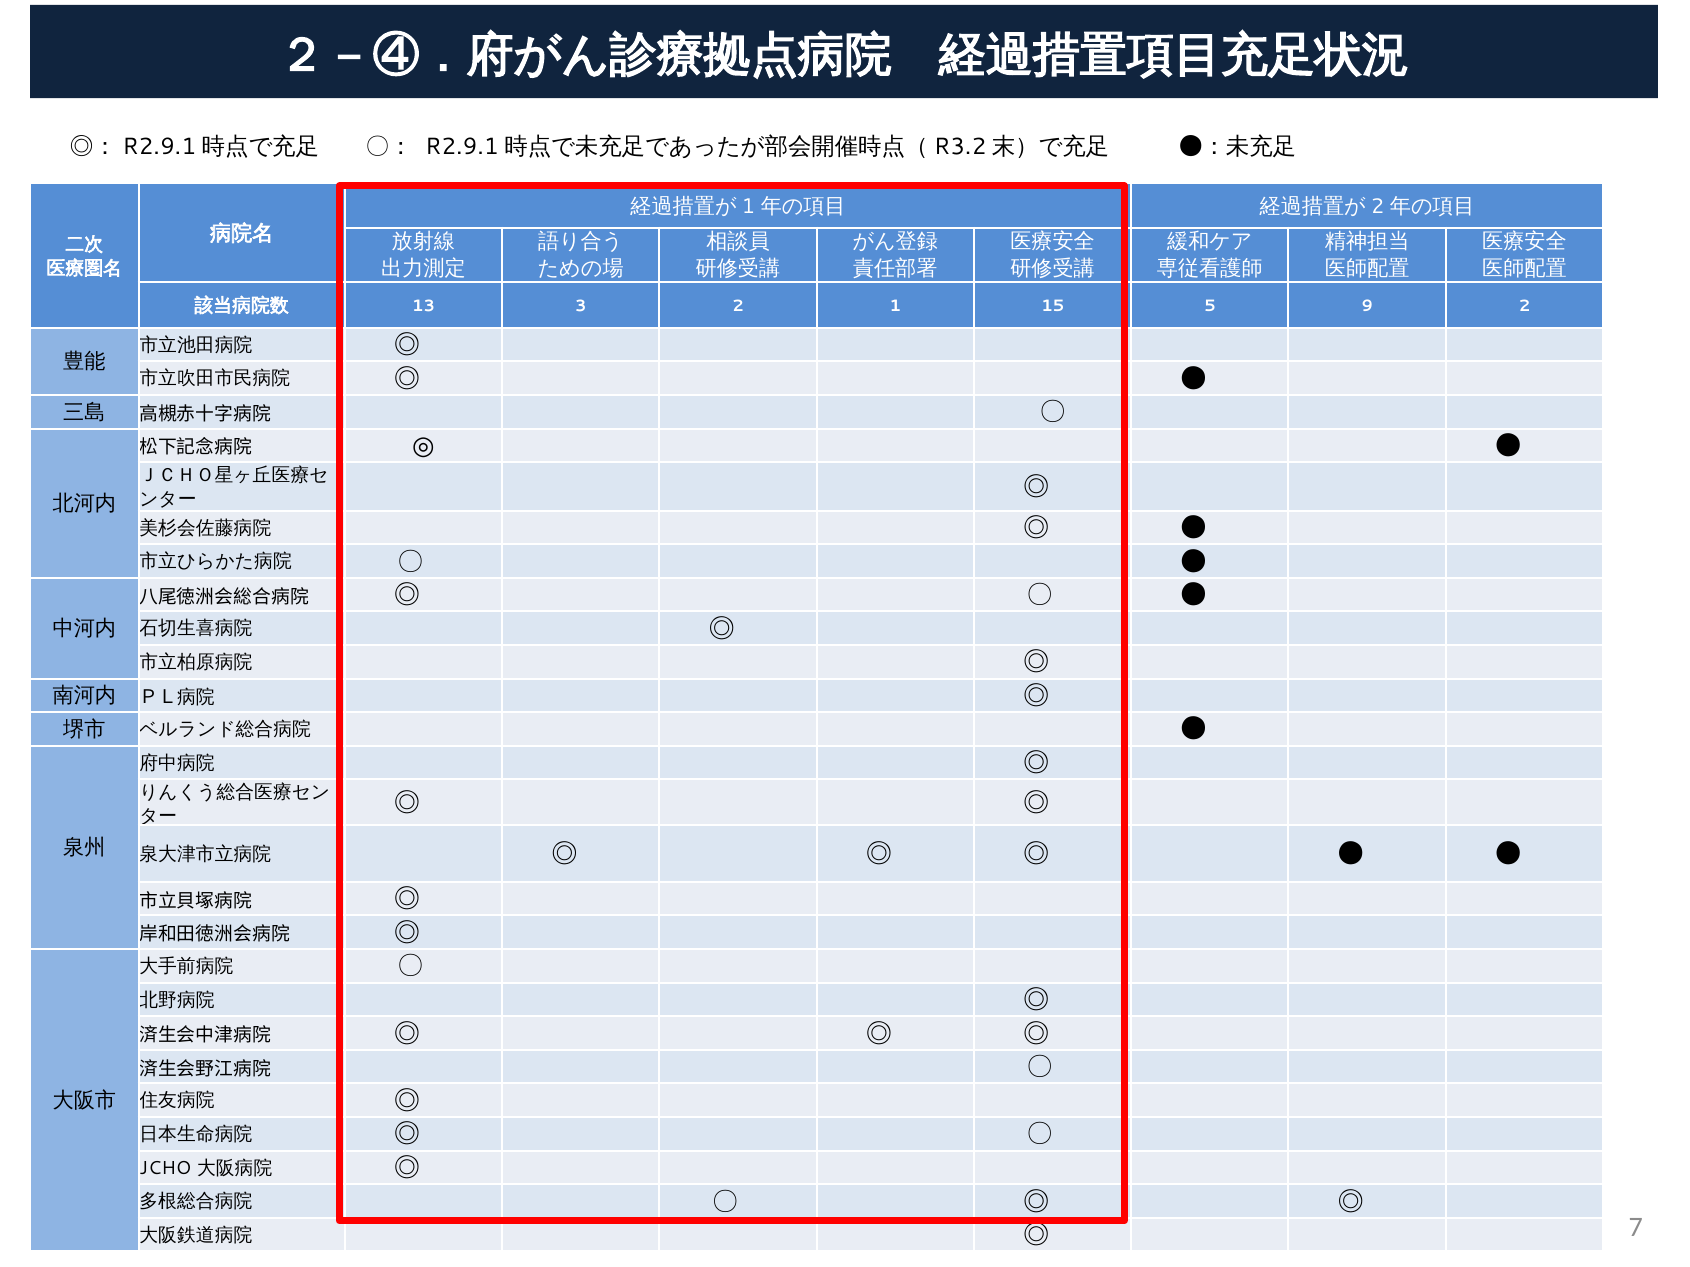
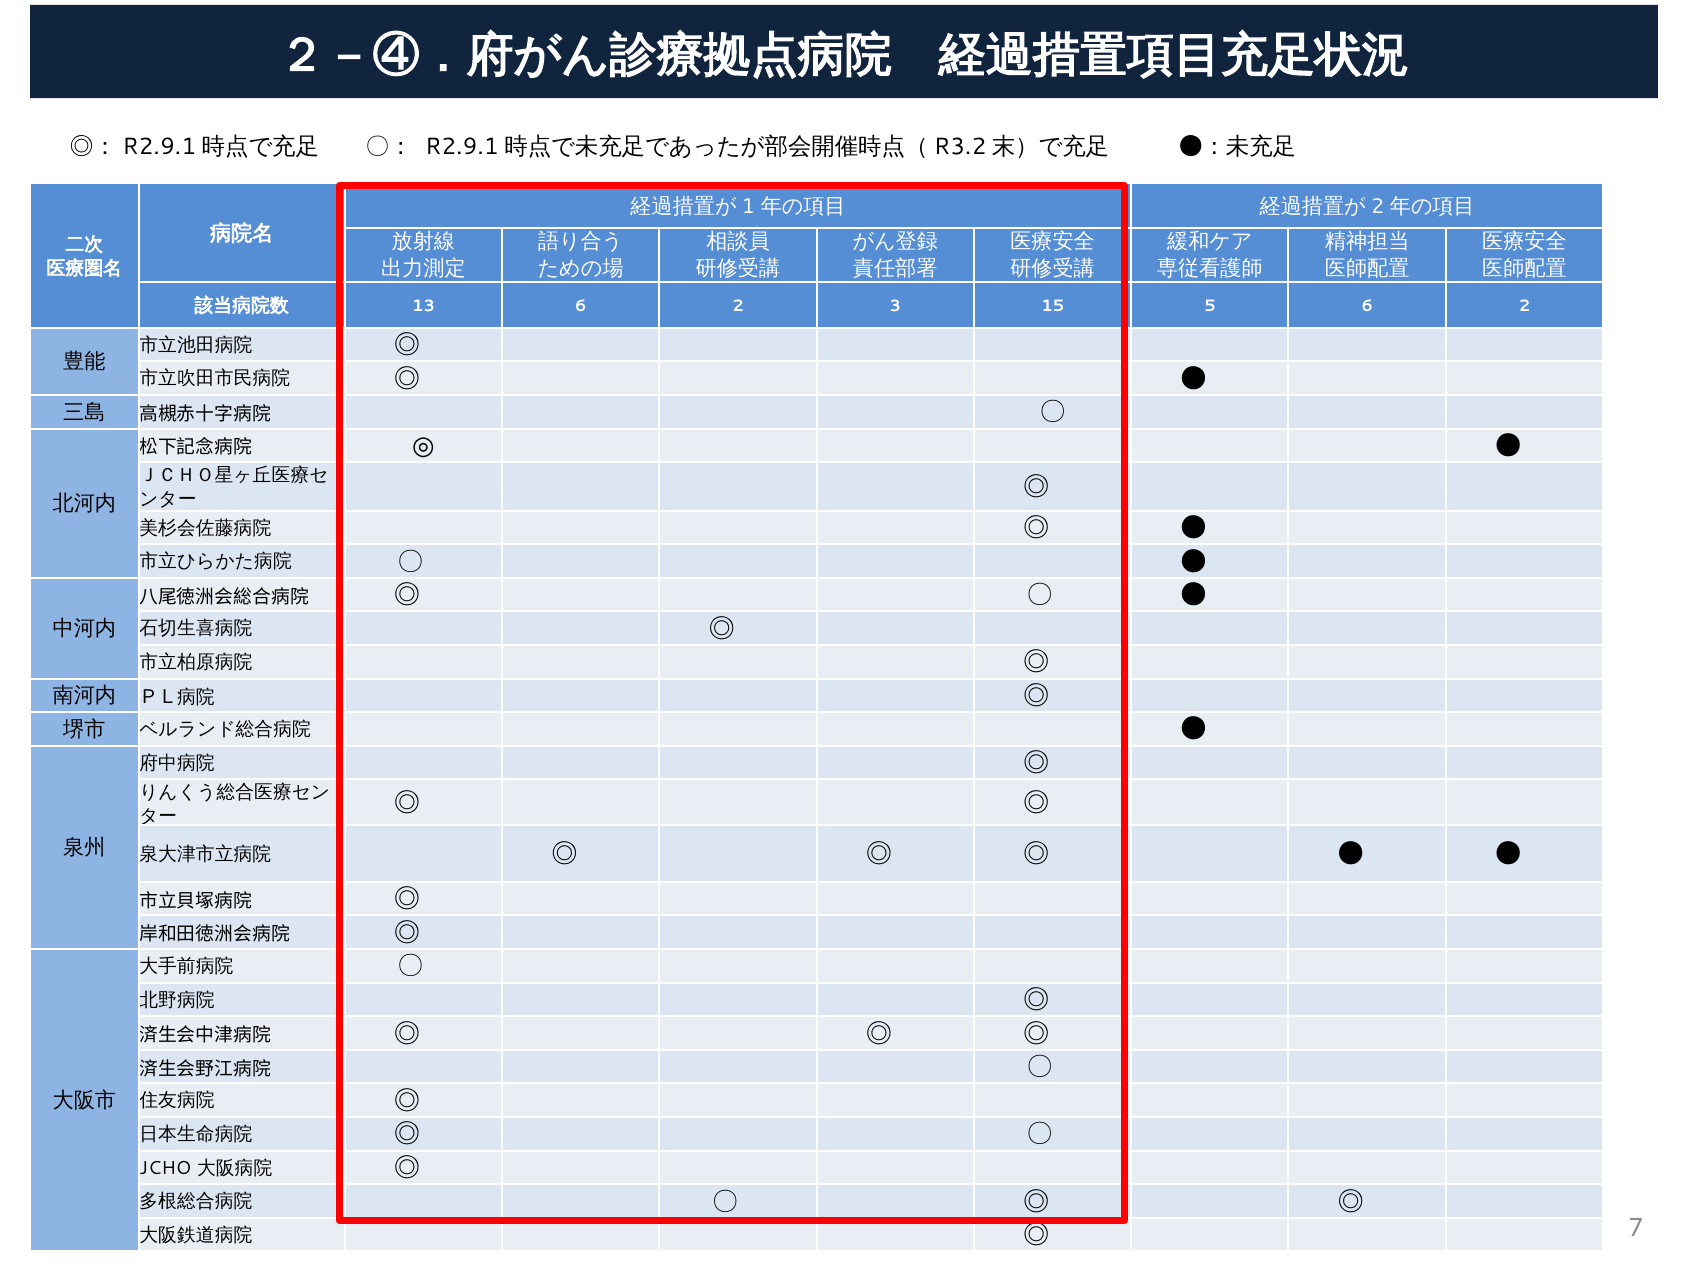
13 3: 3 -> 6 (581, 306)
1: 1 -> 3 (895, 306)
5 9: 9 -> 6 (1367, 306)
